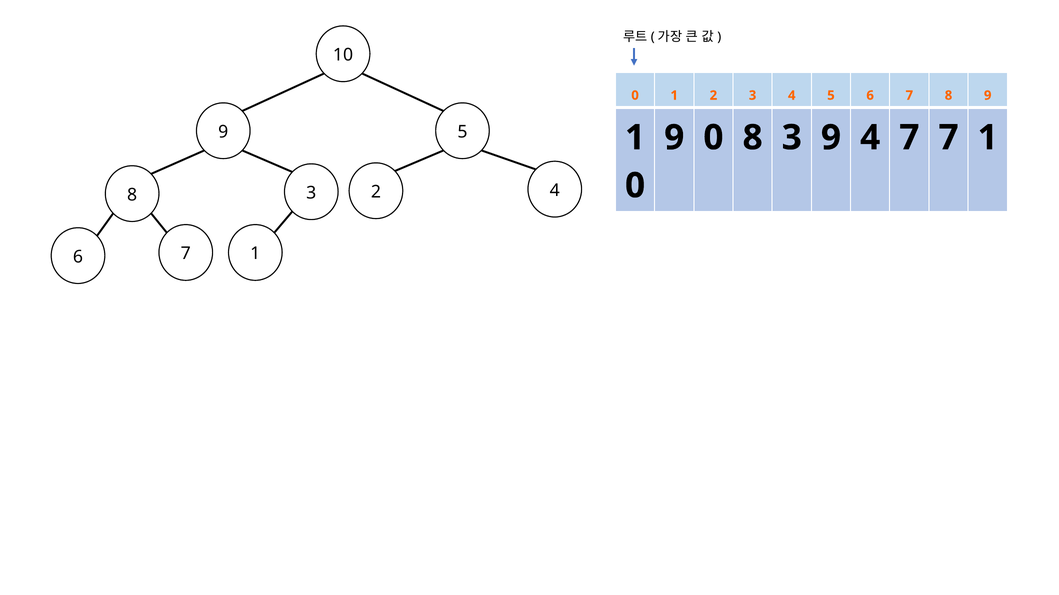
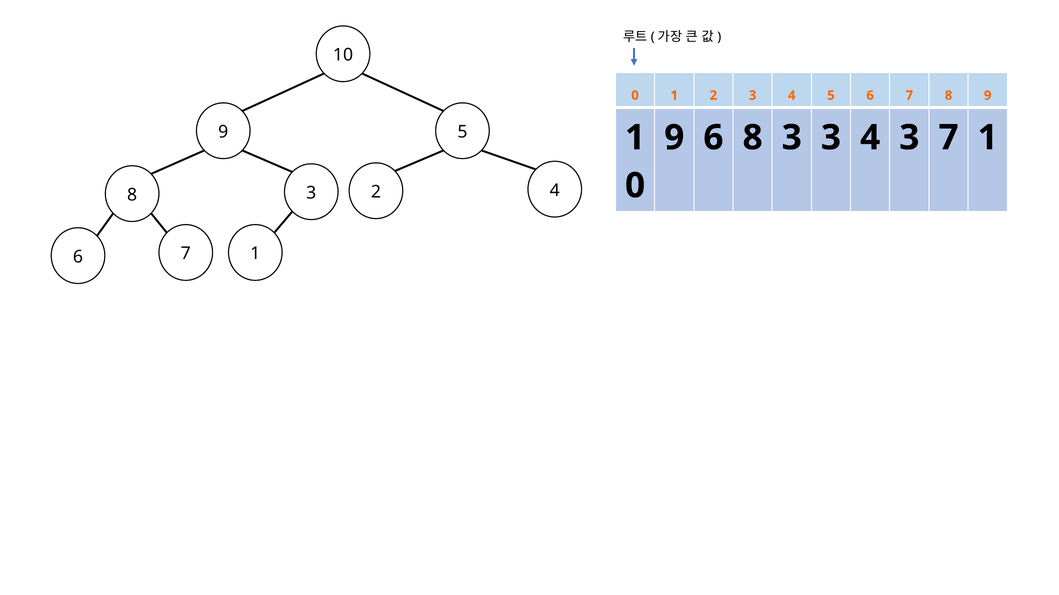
9 0: 0 -> 6 (713, 138)
3 9: 9 -> 3 (831, 138)
4 7: 7 -> 3 (909, 138)
